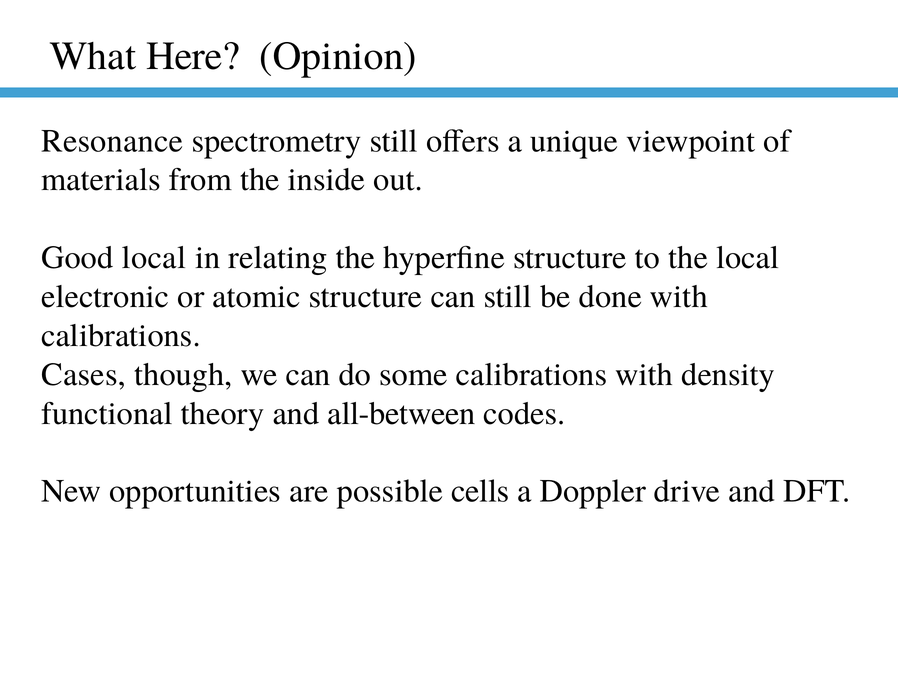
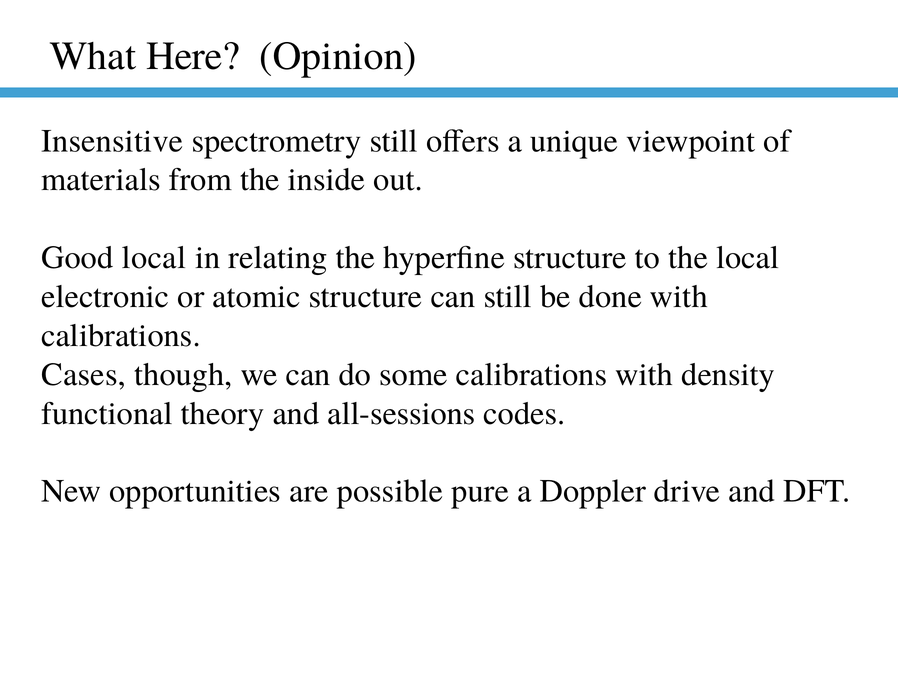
Resonance: Resonance -> Insensitive (112, 141)
all-between: all-between -> all-sessions (401, 413)
cells: cells -> pure (480, 491)
